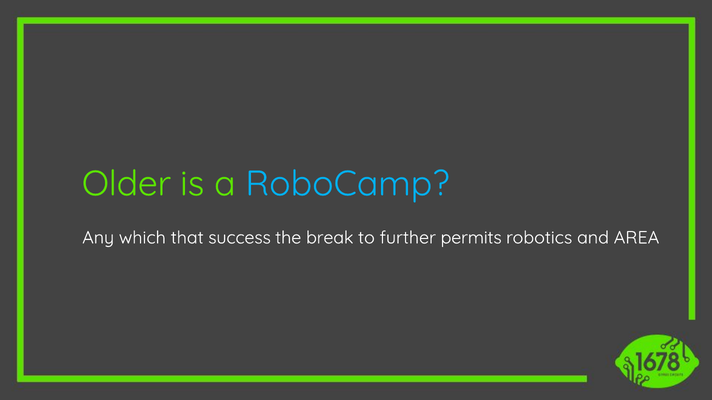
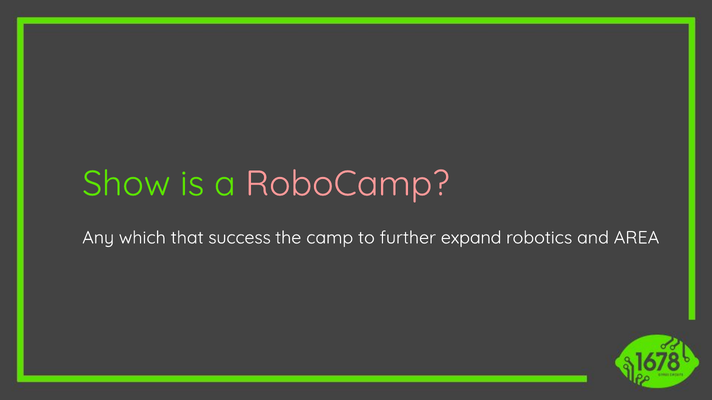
Older: Older -> Show (126, 184)
RoboCamp colour: light blue -> pink (347, 184)
break: break -> camp (330, 238)
permits: permits -> expand (471, 238)
